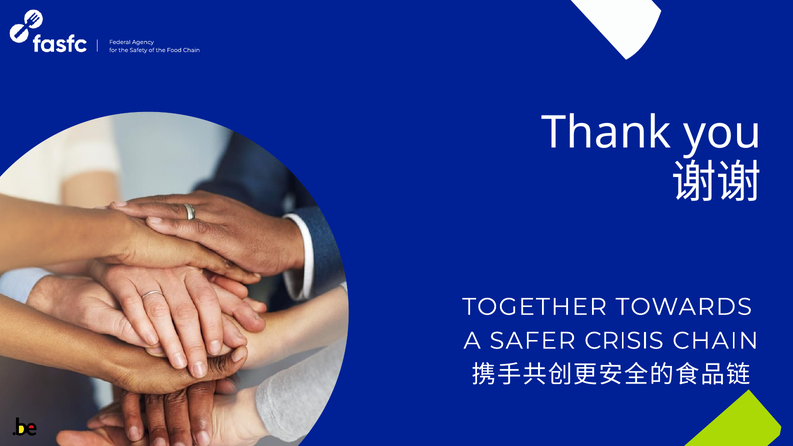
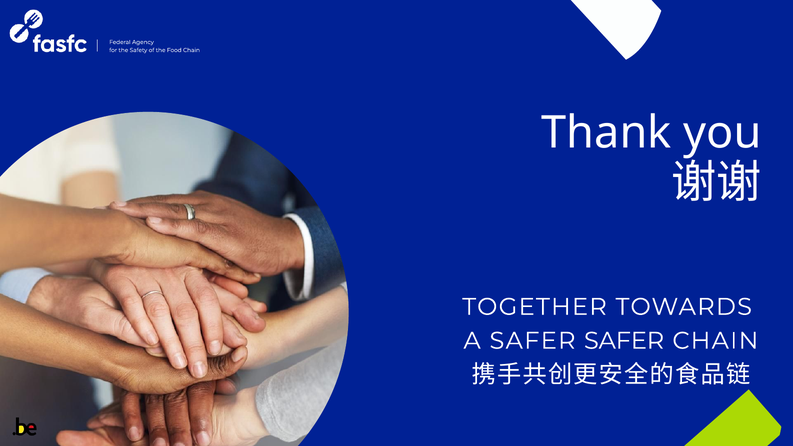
SAFER CRISIS: CRISIS -> SAFER (624, 341)
